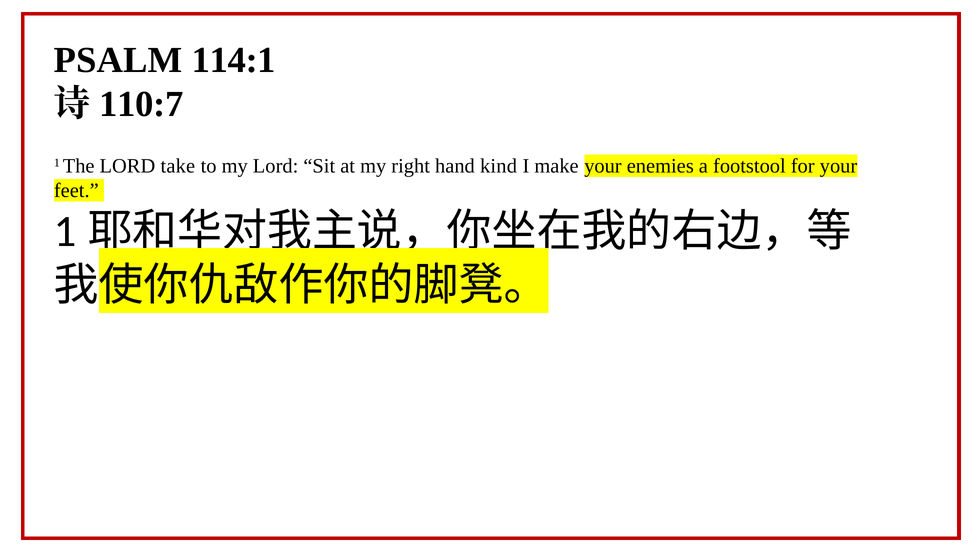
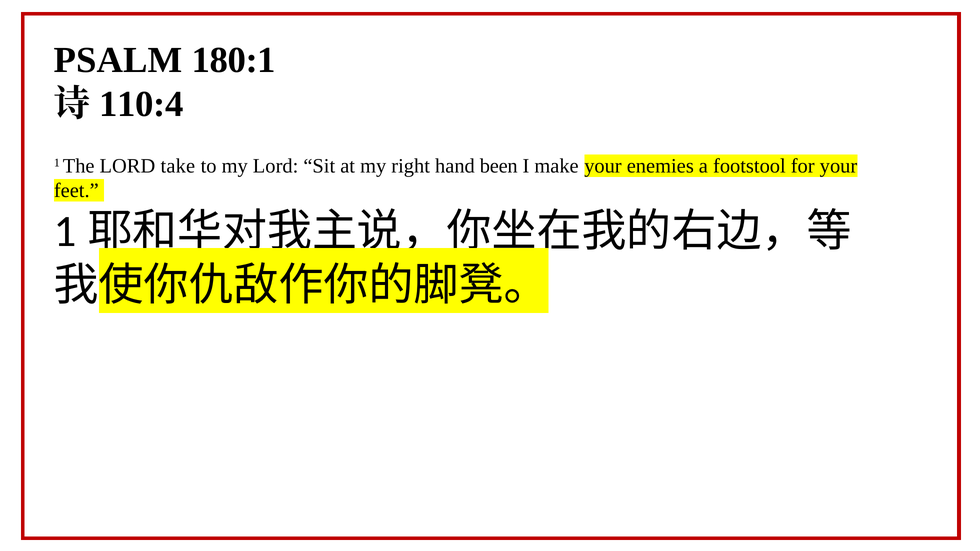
114:1: 114:1 -> 180:1 (234, 60)
110:7: 110:7 -> 110:4 (141, 104)
kind: kind -> been (499, 166)
